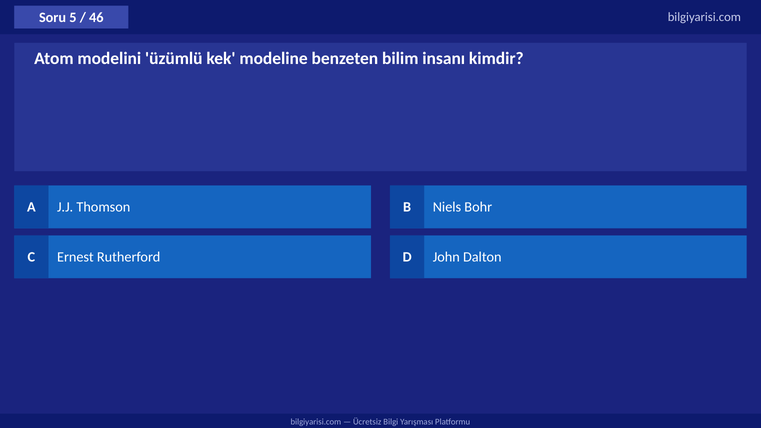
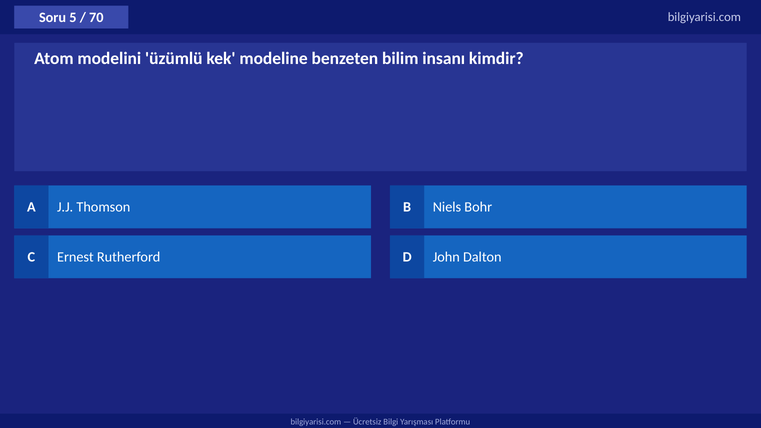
46: 46 -> 70 (96, 17)
